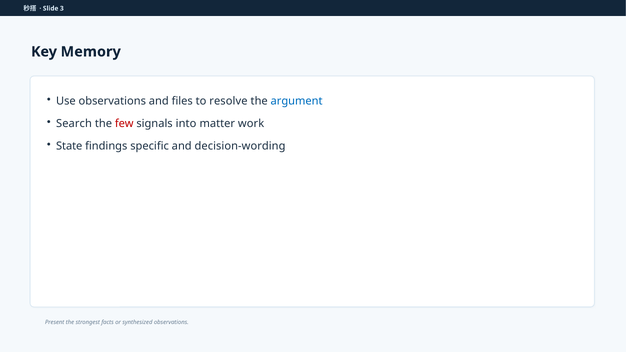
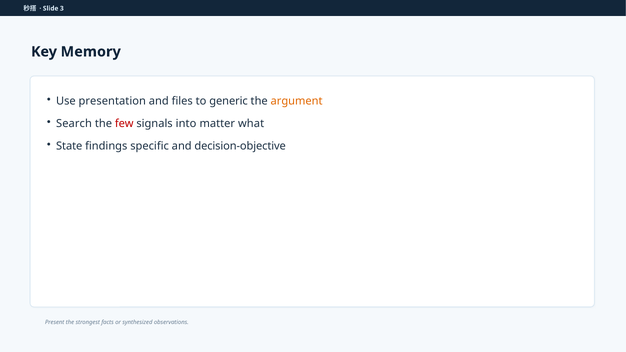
Use observations: observations -> presentation (112, 101)
resolve: resolve -> generic (229, 101)
argument colour: blue -> orange (297, 101)
work: work -> what (251, 124)
decision-wording: decision-wording -> decision-objective (240, 146)
